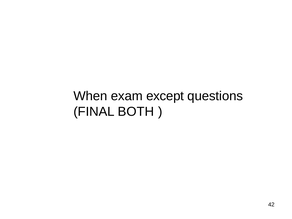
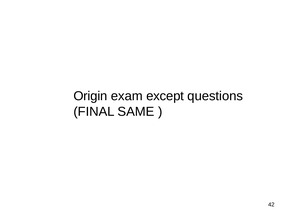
When: When -> Origin (90, 96)
BOTH: BOTH -> SAME (136, 112)
